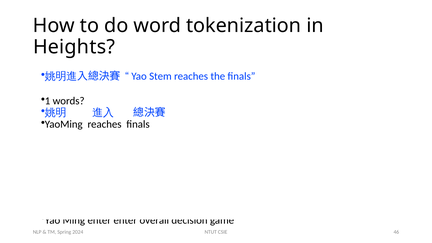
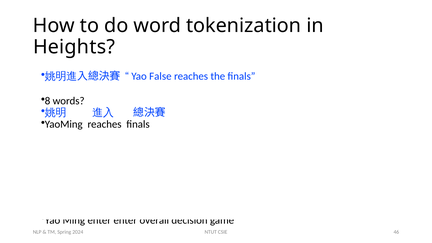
Stem: Stem -> False (160, 76)
1: 1 -> 8 (48, 101)
